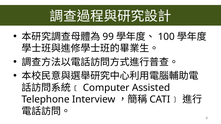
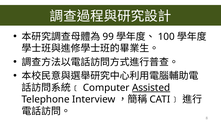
Assisted underline: none -> present (151, 88)
